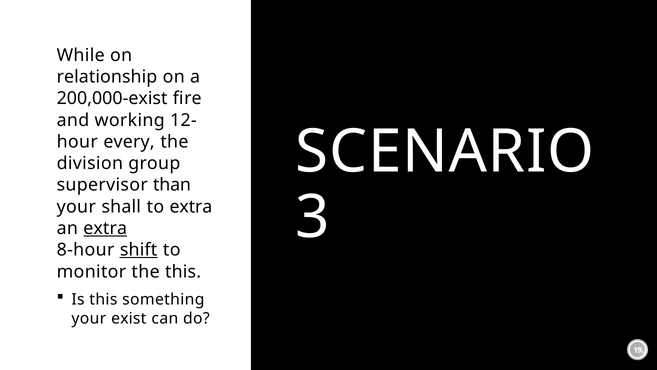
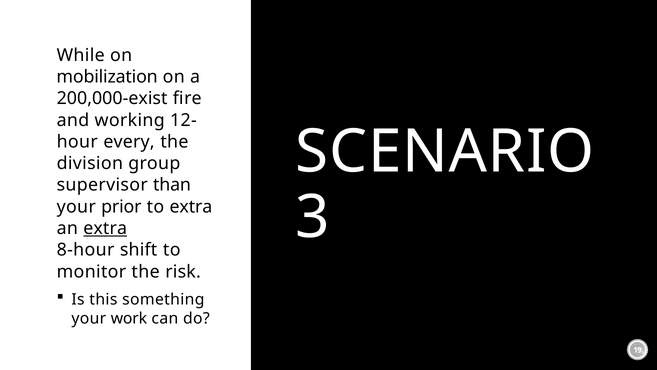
relationship: relationship -> mobilization (107, 77)
shall: shall -> prior (121, 206)
shift underline: present -> none (139, 250)
the this: this -> risk (183, 271)
exist: exist -> work (129, 318)
